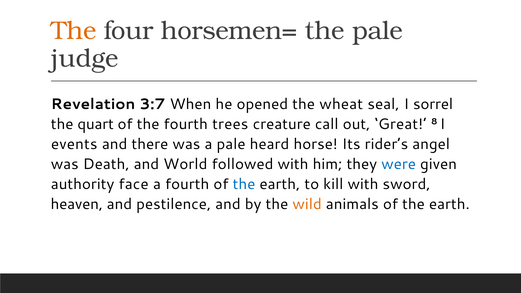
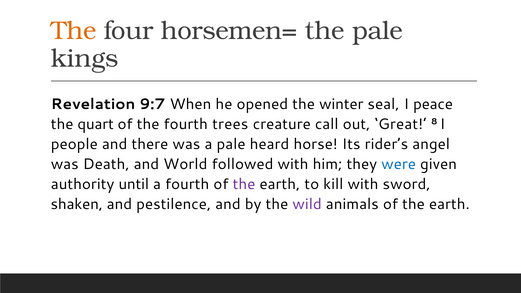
judge: judge -> kings (85, 58)
3:7: 3:7 -> 9:7 (152, 104)
wheat: wheat -> winter (341, 104)
sorrel: sorrel -> peace (433, 104)
events: events -> people (74, 144)
face: face -> until (134, 184)
the colour: blue -> purple (244, 184)
heaven: heaven -> shaken (77, 204)
wild colour: orange -> purple (307, 204)
